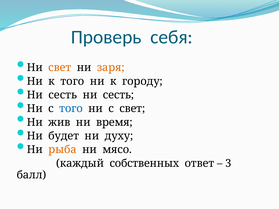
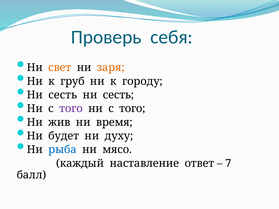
к того: того -> груб (72, 81)
того colour: blue -> purple (71, 109)
свет: свет -> того (132, 109)
рыба colour: orange -> blue (63, 150)
собственных: собственных -> наставление (144, 163)
3: 3 -> 7 (228, 163)
